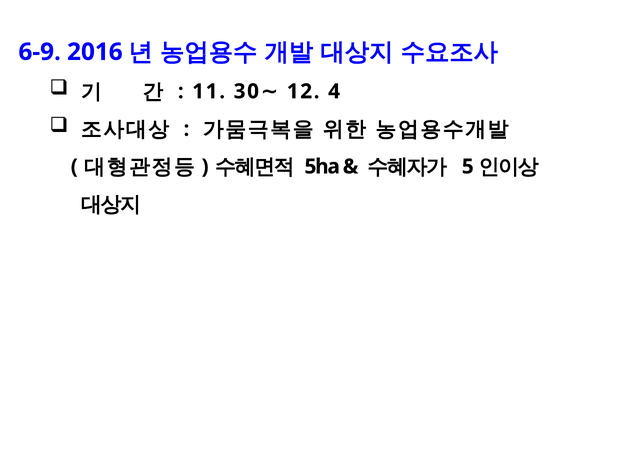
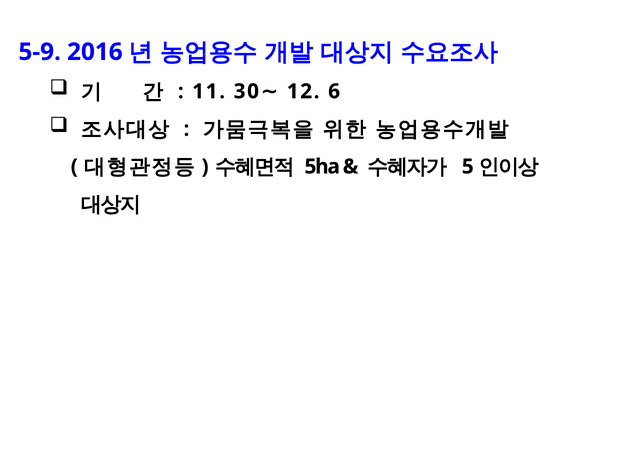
6-9: 6-9 -> 5-9 (40, 52)
4: 4 -> 6 (334, 91)
